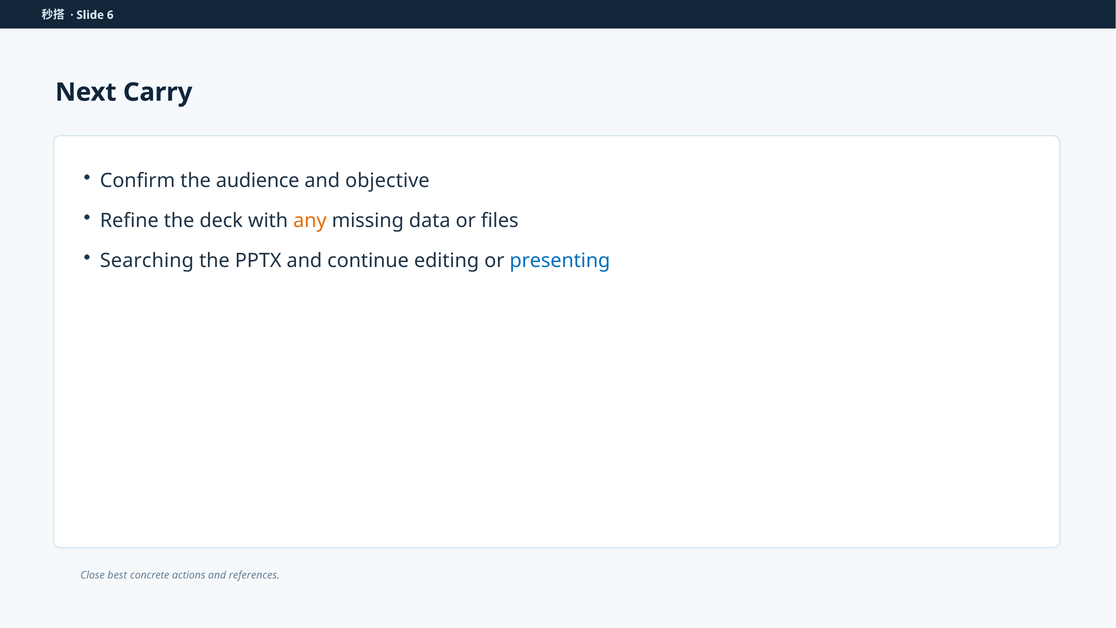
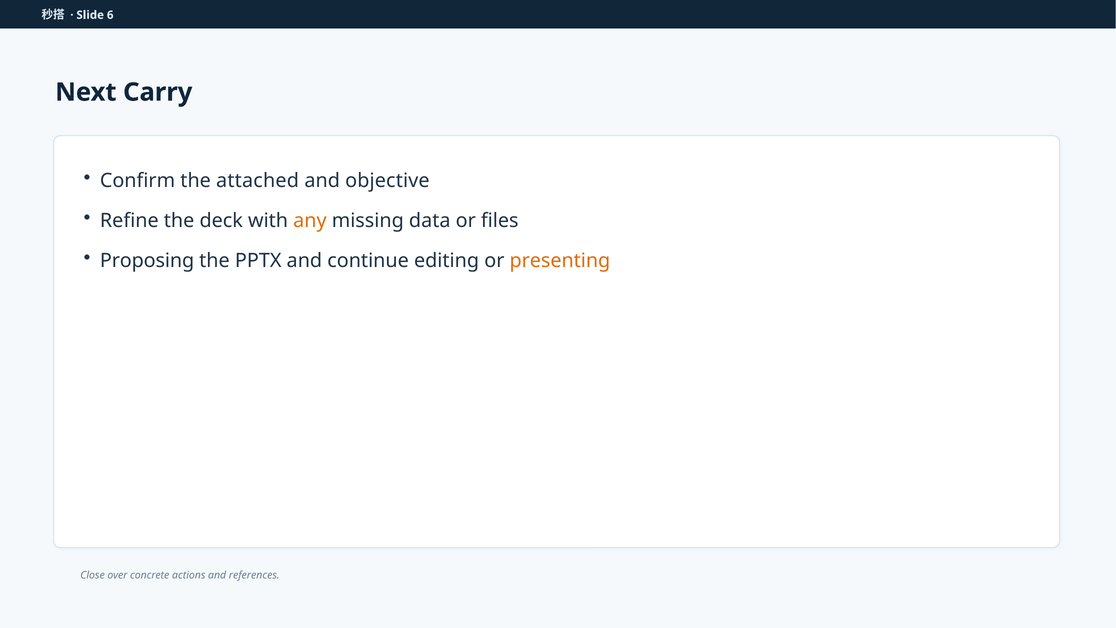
audience: audience -> attached (258, 181)
Searching: Searching -> Proposing (147, 261)
presenting colour: blue -> orange (560, 261)
best: best -> over (117, 575)
